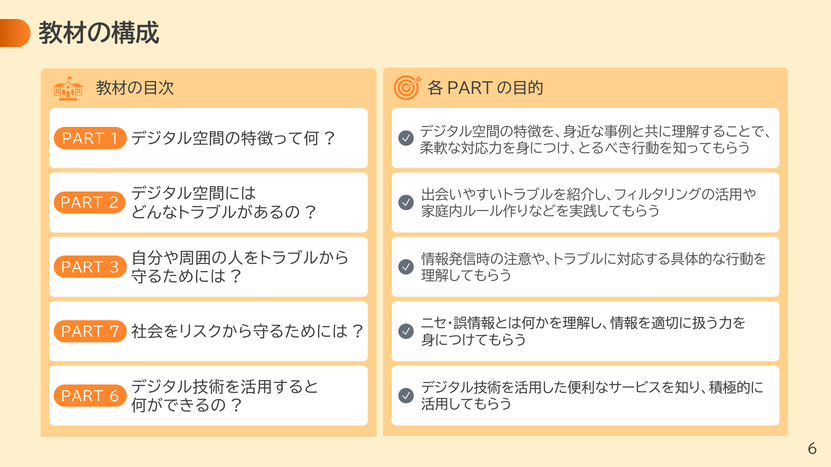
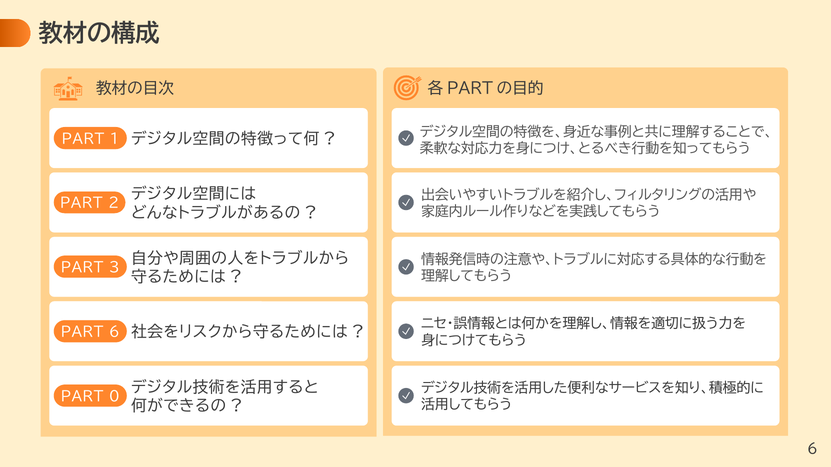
PART 7: 7 -> 6 (114, 332)
PART 6: 6 -> 0 (114, 397)
